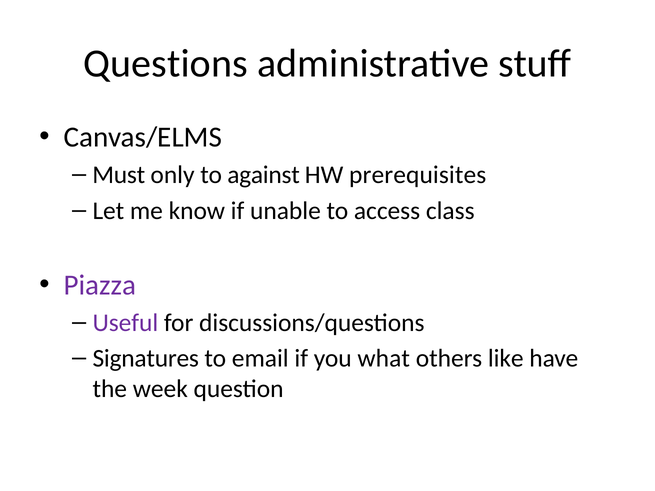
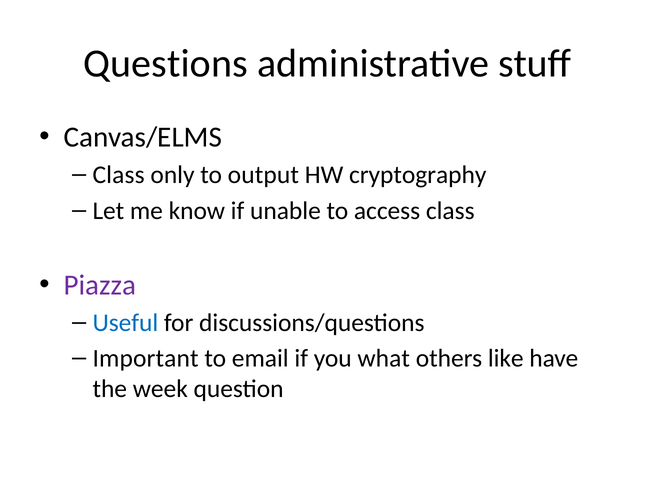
Must: Must -> Class (119, 175)
against: against -> output (263, 175)
prerequisites: prerequisites -> cryptography (418, 175)
Useful colour: purple -> blue (125, 323)
Signatures: Signatures -> Important (146, 359)
